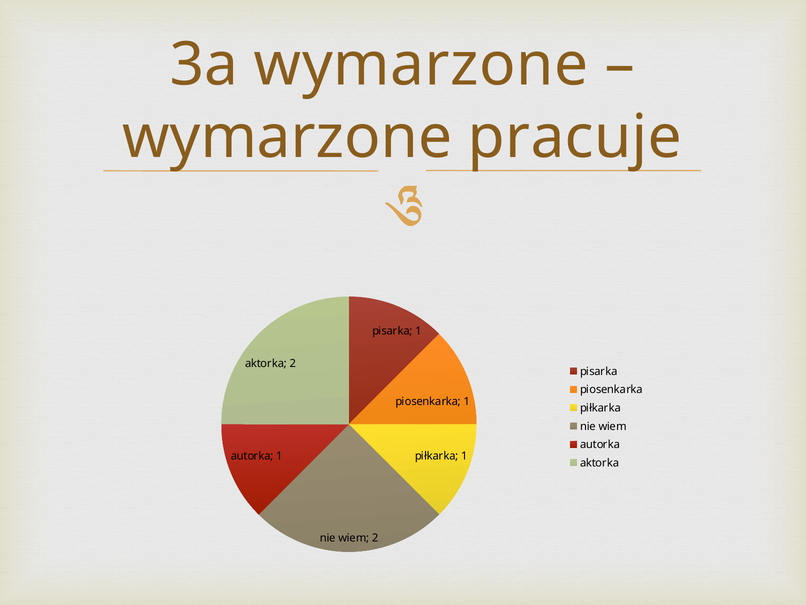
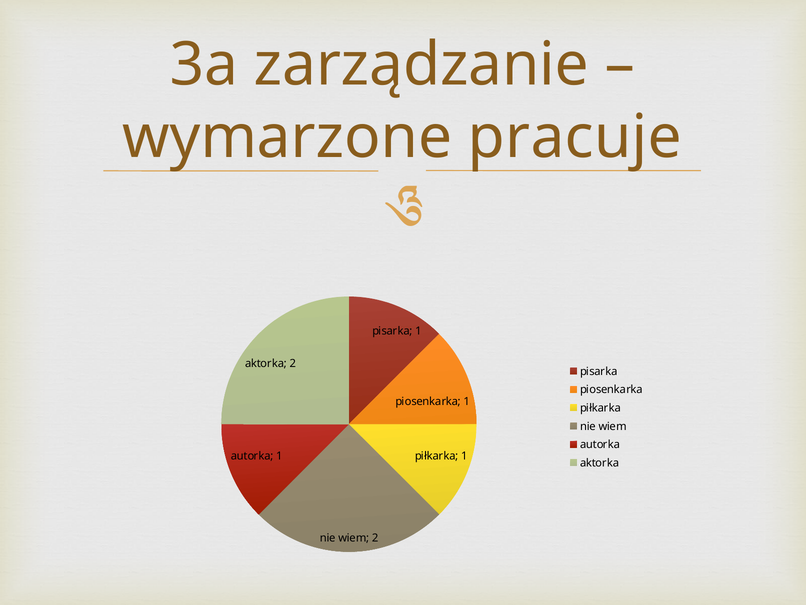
3a wymarzone: wymarzone -> zarządzanie (421, 65)
